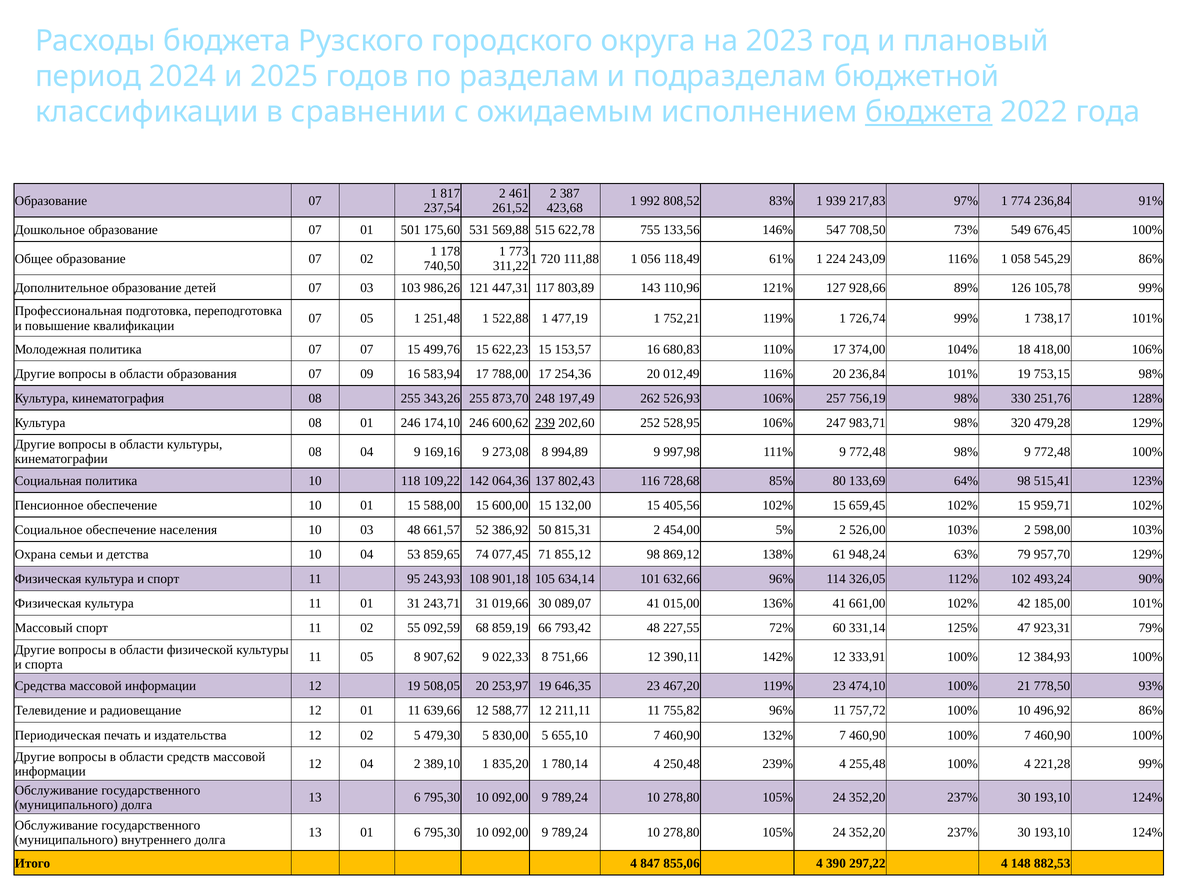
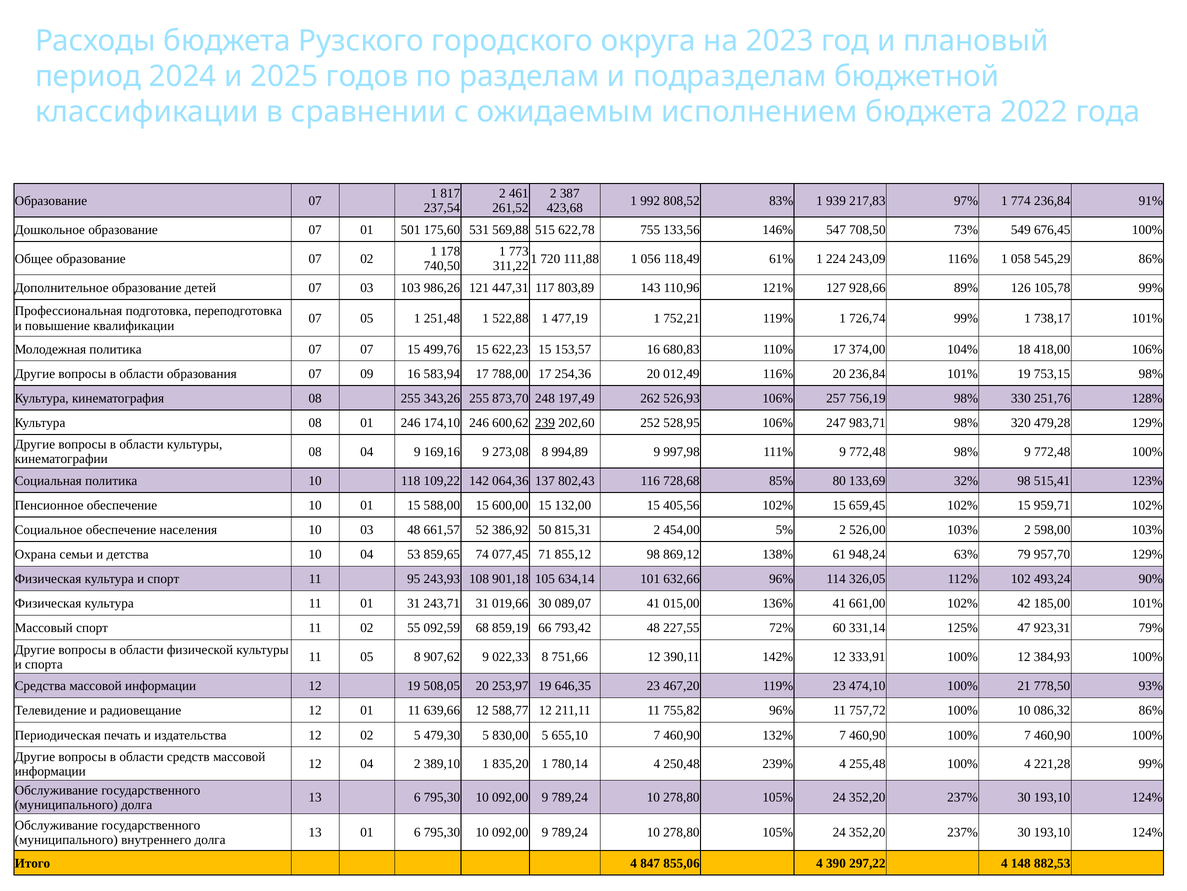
бюджета underline: present -> none (929, 112)
64%: 64% -> 32% (966, 480)
496,92: 496,92 -> 086,32 (1052, 710)
